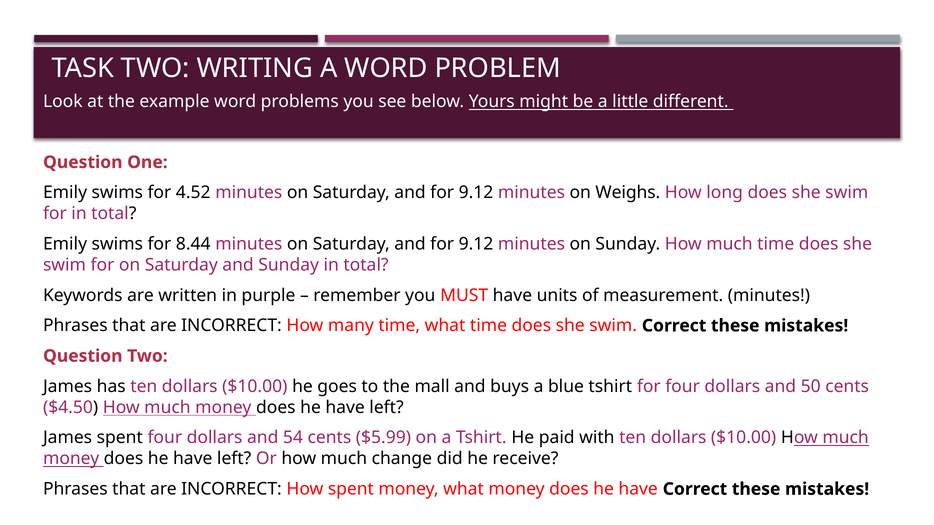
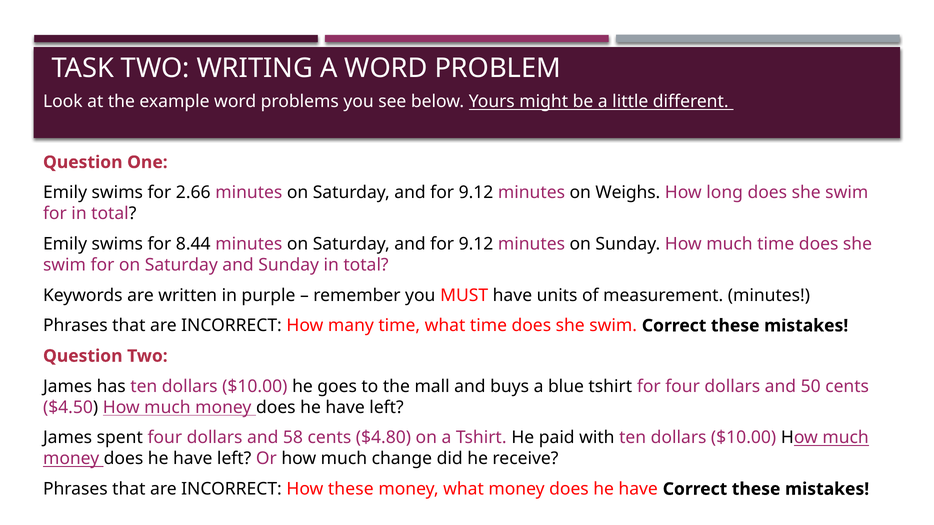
4.52: 4.52 -> 2.66 (193, 193)
54: 54 -> 58 (293, 438)
$5.99: $5.99 -> $4.80 (383, 438)
How spent: spent -> these (351, 489)
